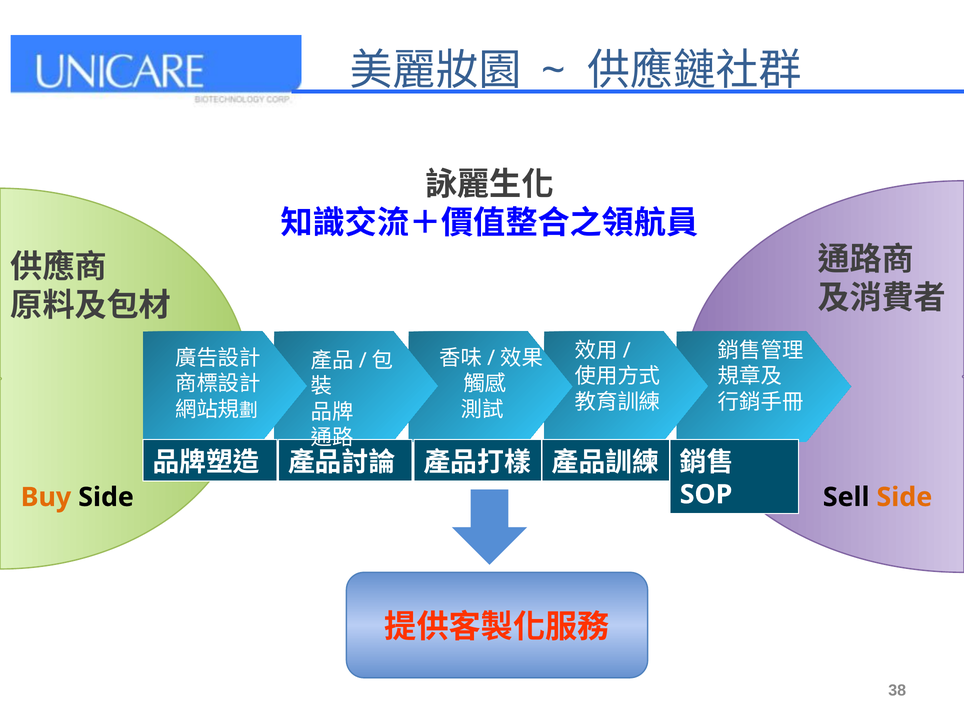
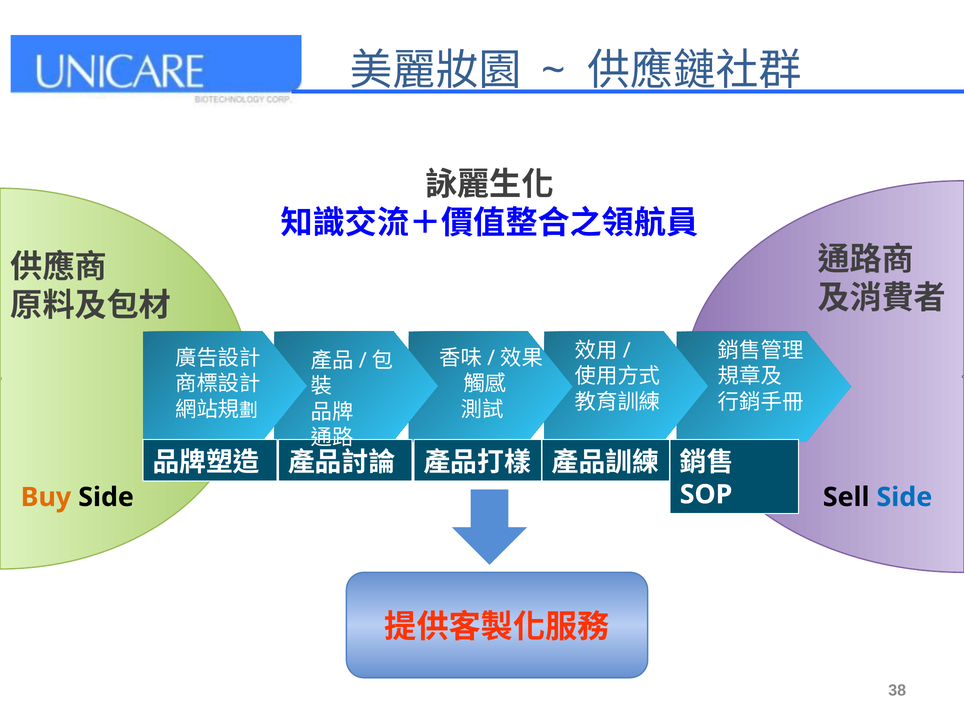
Side colour: orange -> blue (904, 497)
